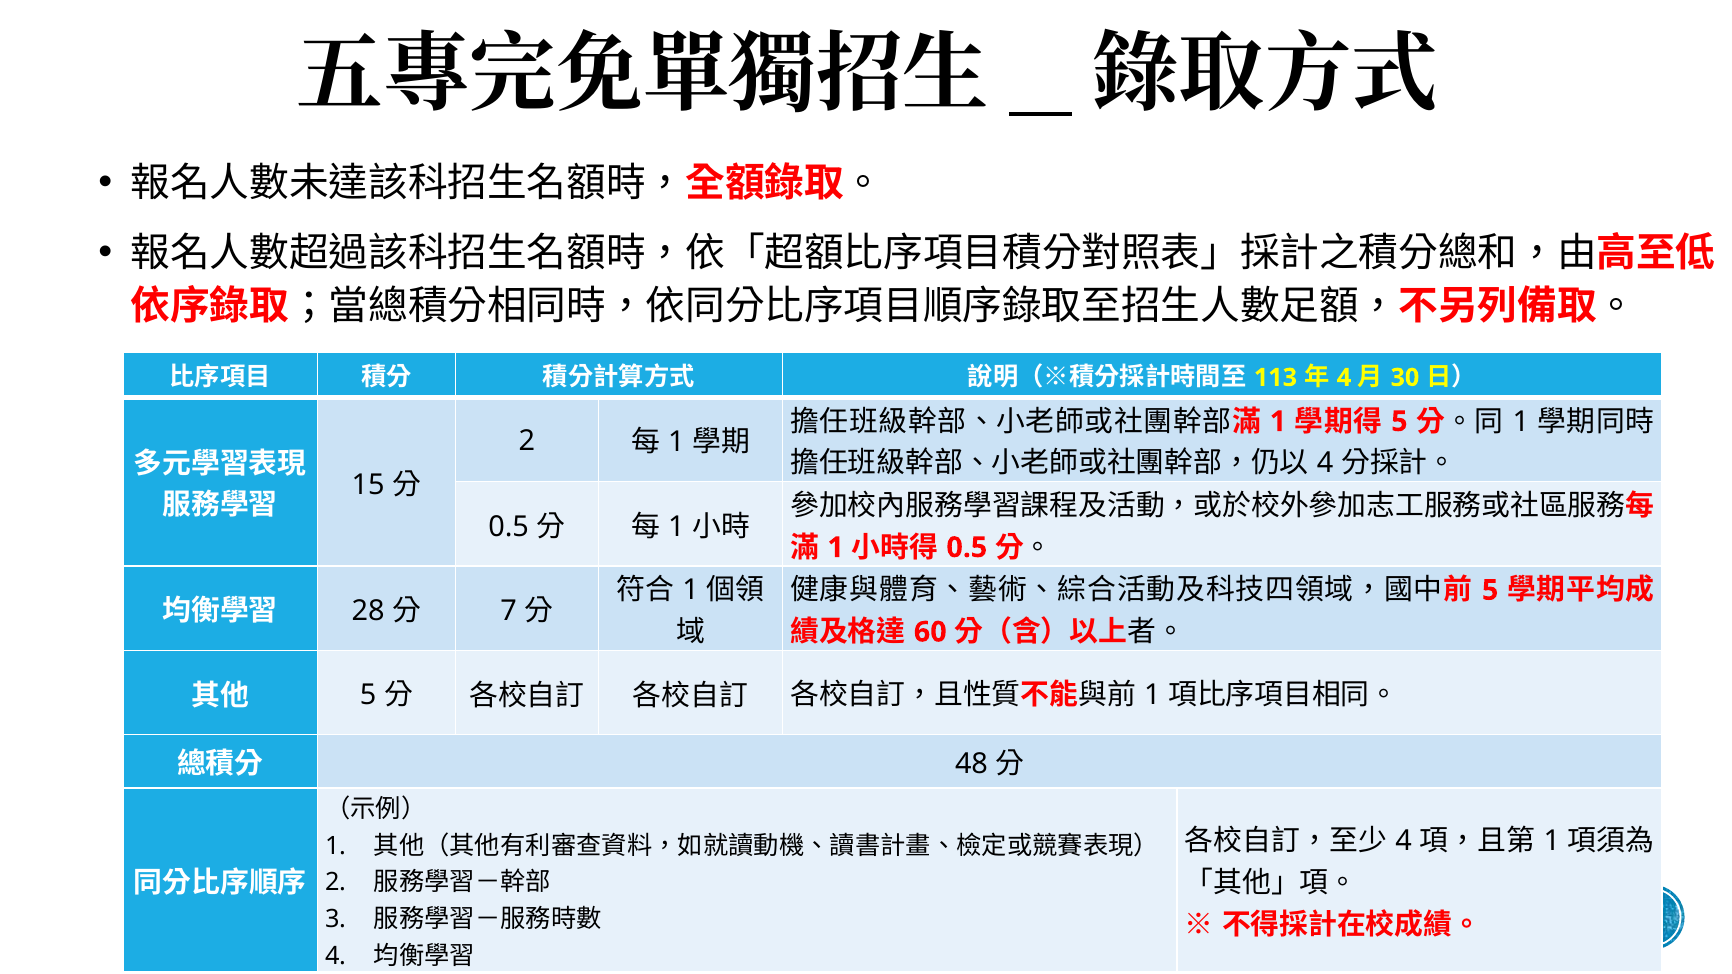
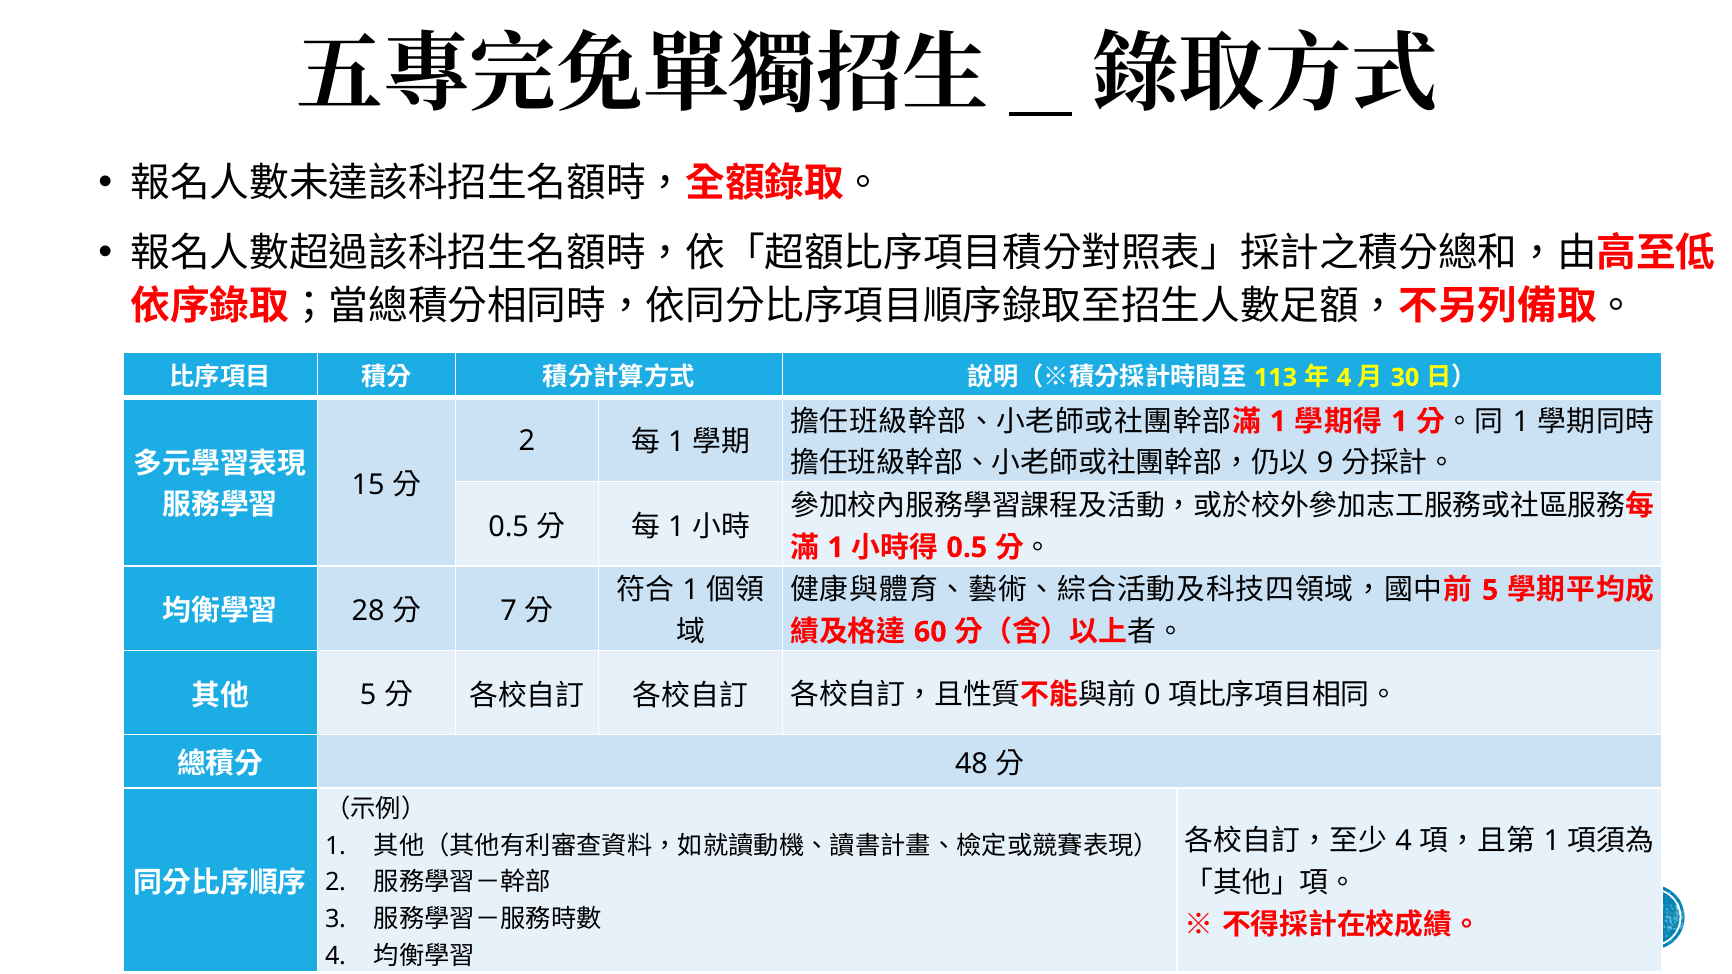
5: 5 -> 1 (1399, 422)
4: 4 -> 9 (1325, 463)
1: 1 -> 0 (1152, 696)
